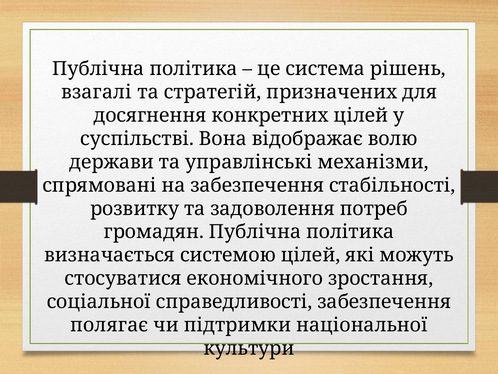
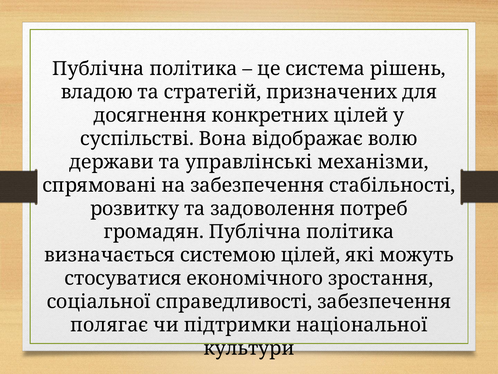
взагалі: взагалі -> владою (97, 92)
